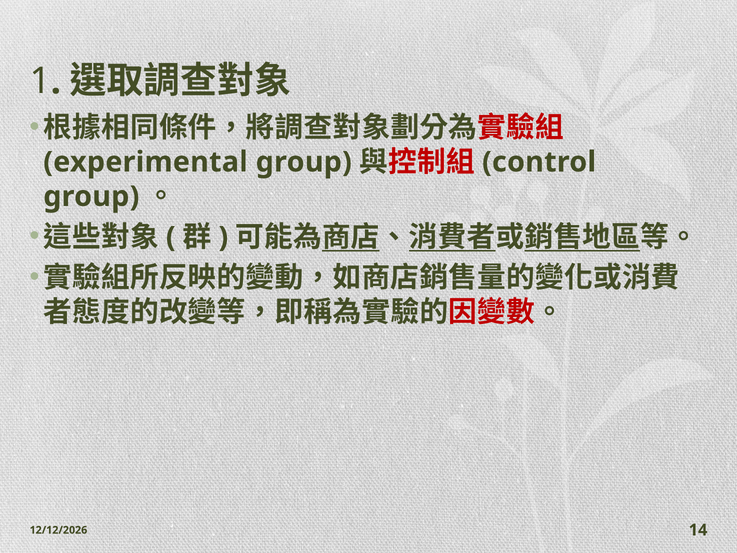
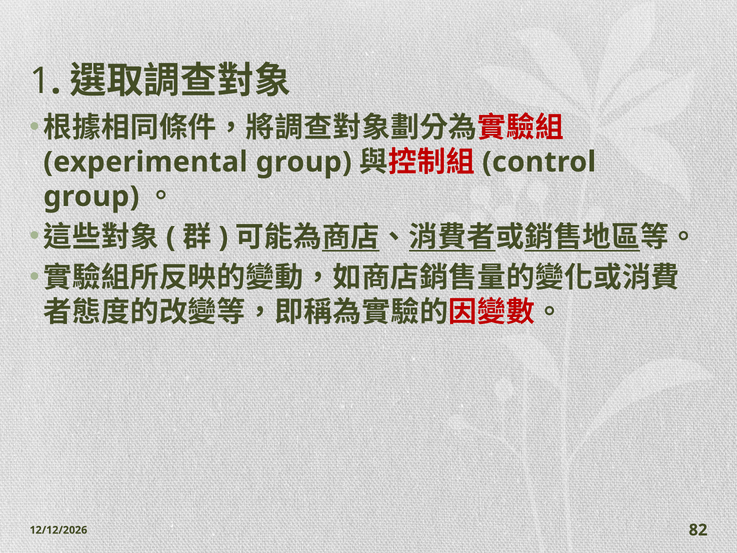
14: 14 -> 82 (698, 530)
